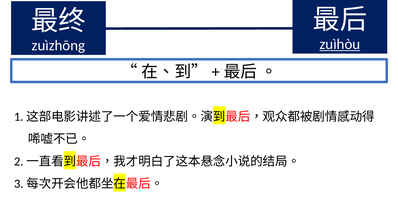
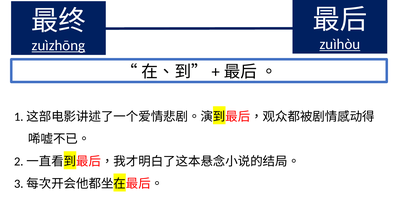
zuìzhōng underline: none -> present (58, 45)
